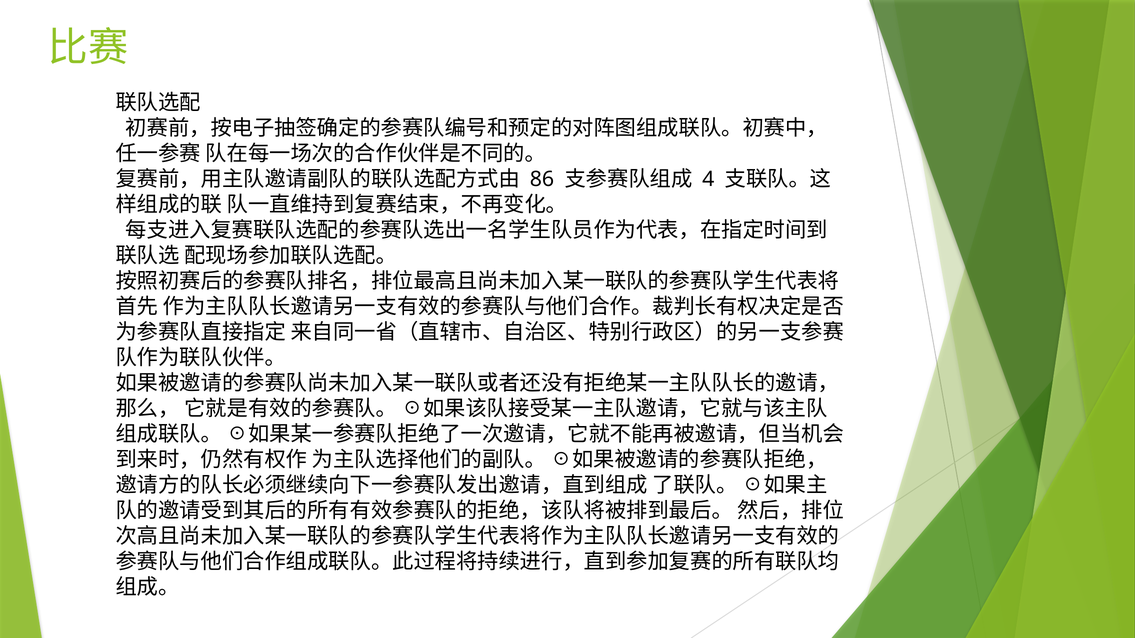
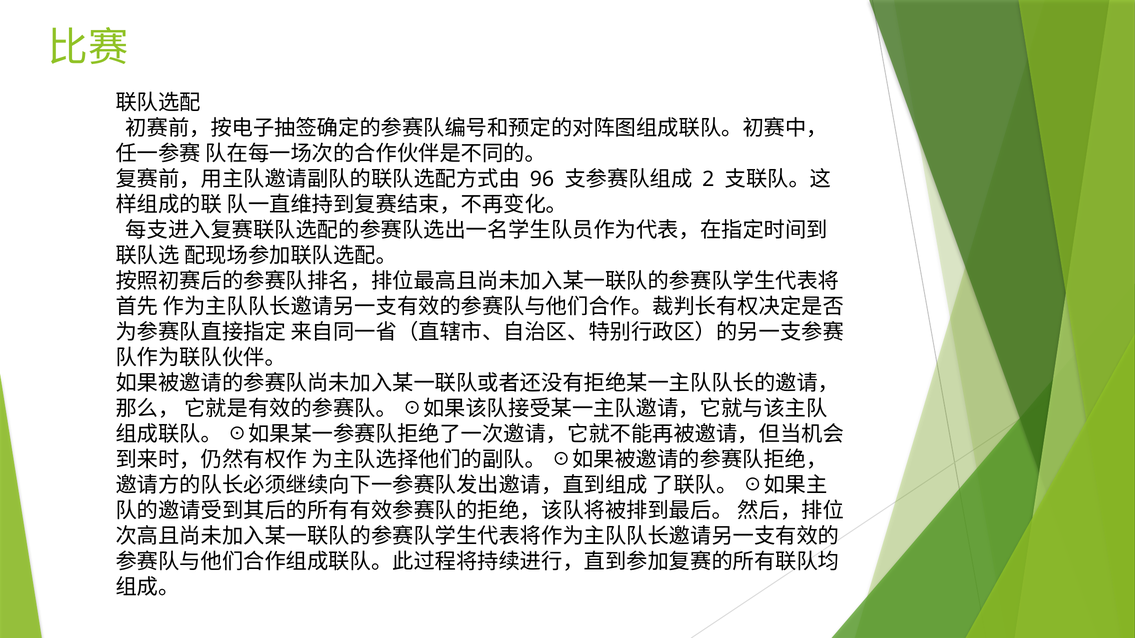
86: 86 -> 96 (542, 179)
4: 4 -> 2 (708, 179)
